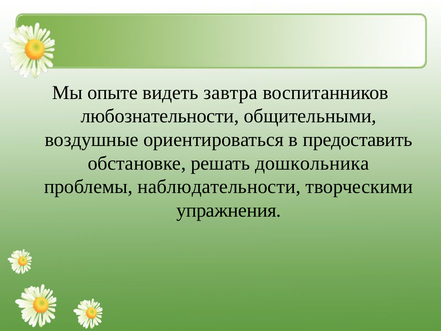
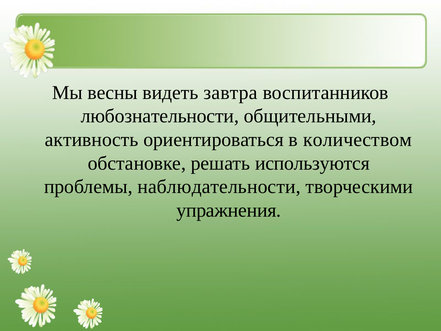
опыте: опыте -> весны (113, 93)
воздушные: воздушные -> активность (92, 140)
предоставить: предоставить -> количеством (358, 140)
дошкольника: дошкольника -> используются (312, 163)
